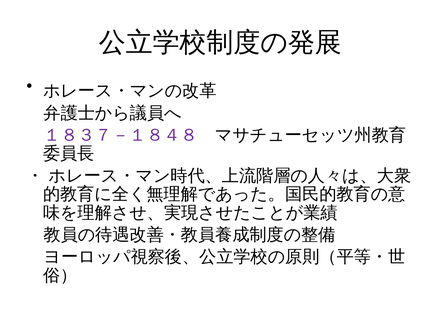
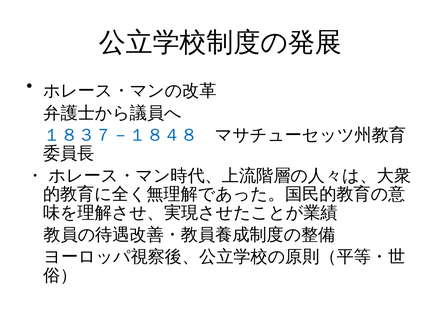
１８３７－１８４８ colour: purple -> blue (121, 135)
